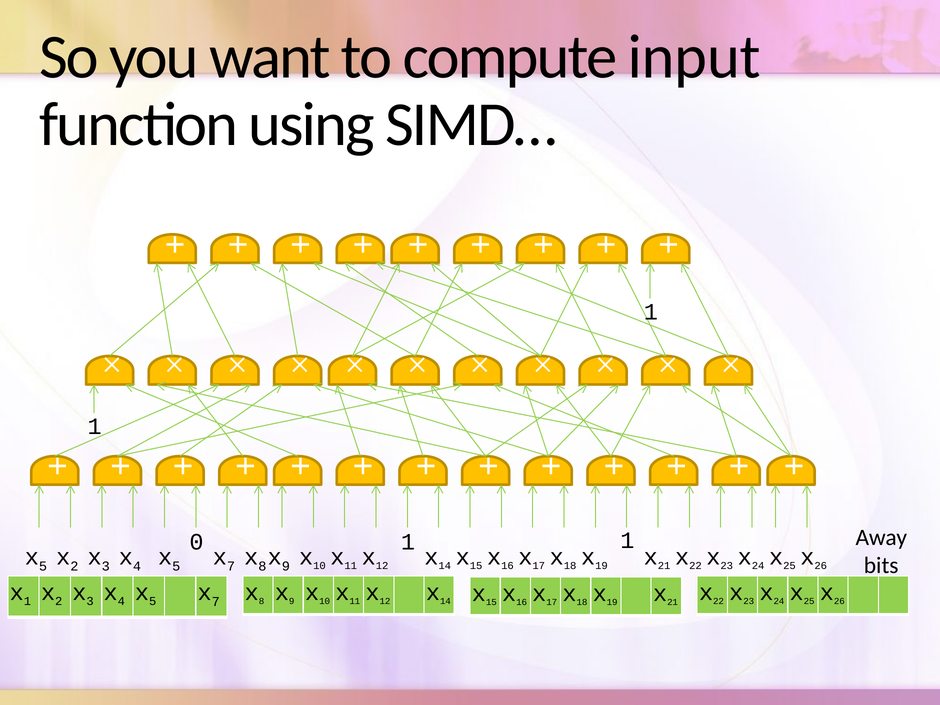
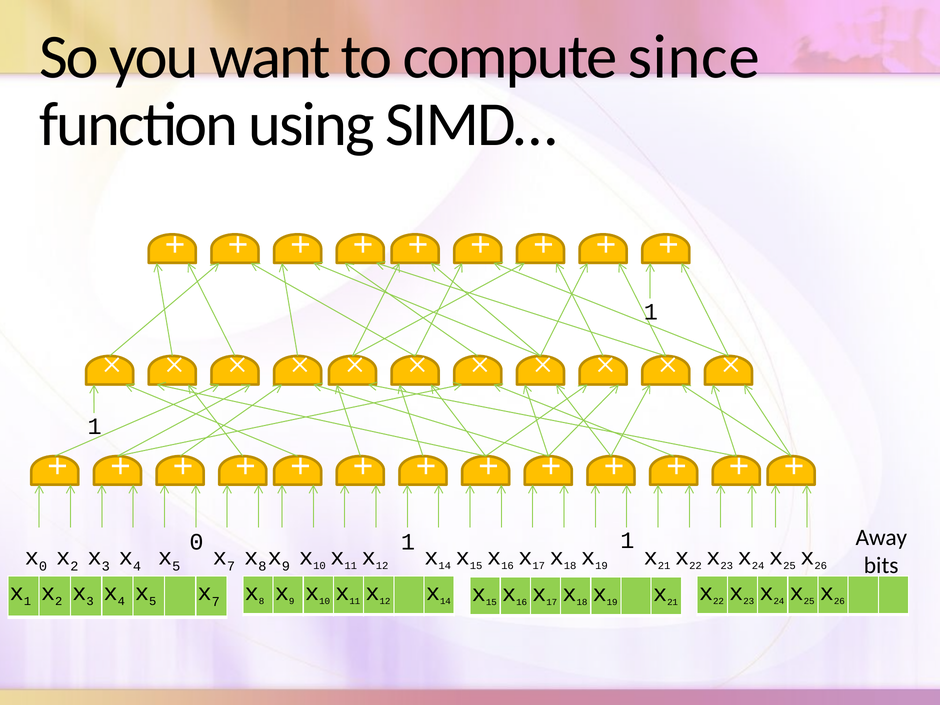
input: input -> since (694, 57)
5: 5 -> 0 (43, 566)
